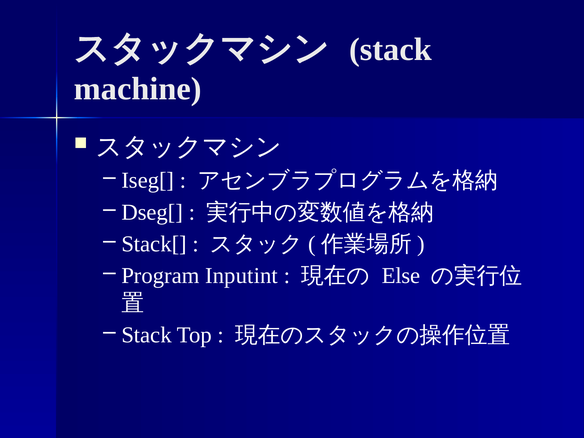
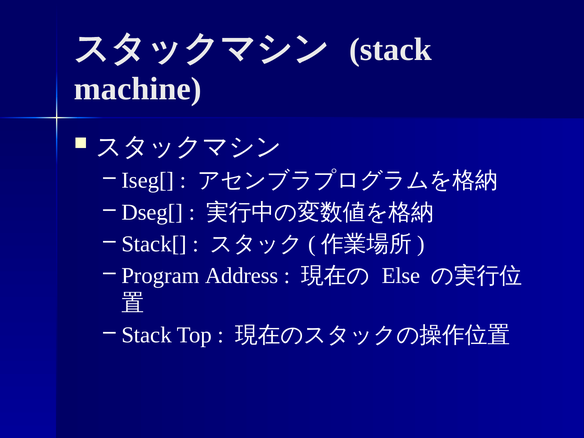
Inputint: Inputint -> Address (242, 276)
